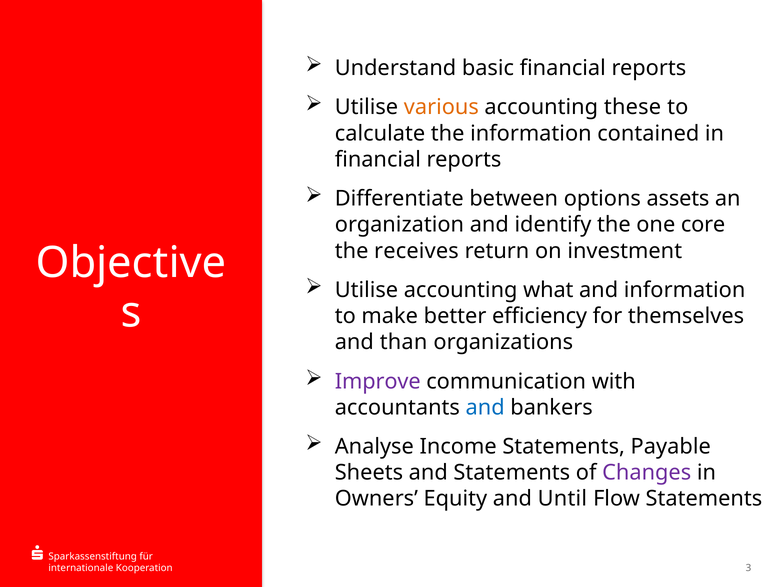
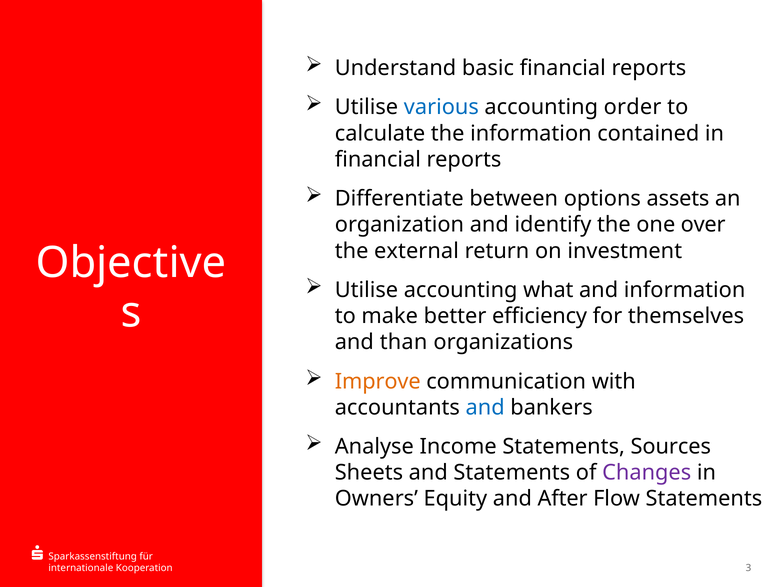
various colour: orange -> blue (441, 107)
these: these -> order (633, 107)
core: core -> over (703, 225)
receives: receives -> external (417, 251)
Improve colour: purple -> orange (378, 382)
Payable: Payable -> Sources (671, 447)
Until: Until -> After (563, 499)
